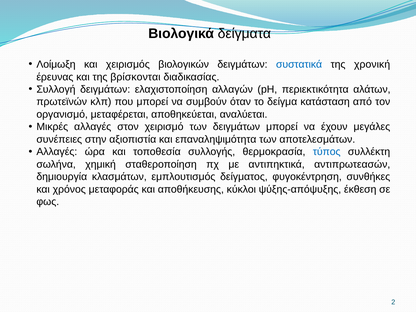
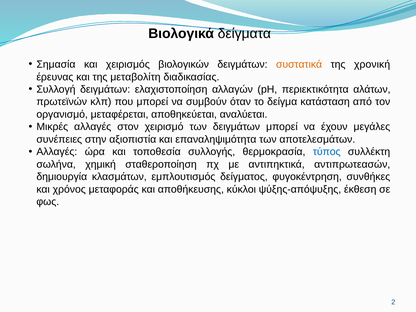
Λοίμωξη: Λοίμωξη -> Σημασία (56, 64)
συστατικά colour: blue -> orange (299, 64)
βρίσκονται: βρίσκονται -> μεταβολίτη (135, 77)
